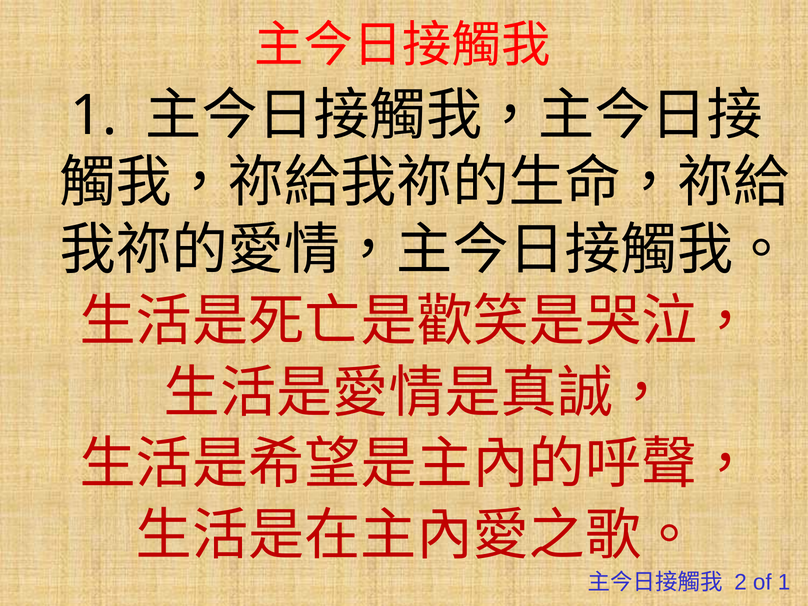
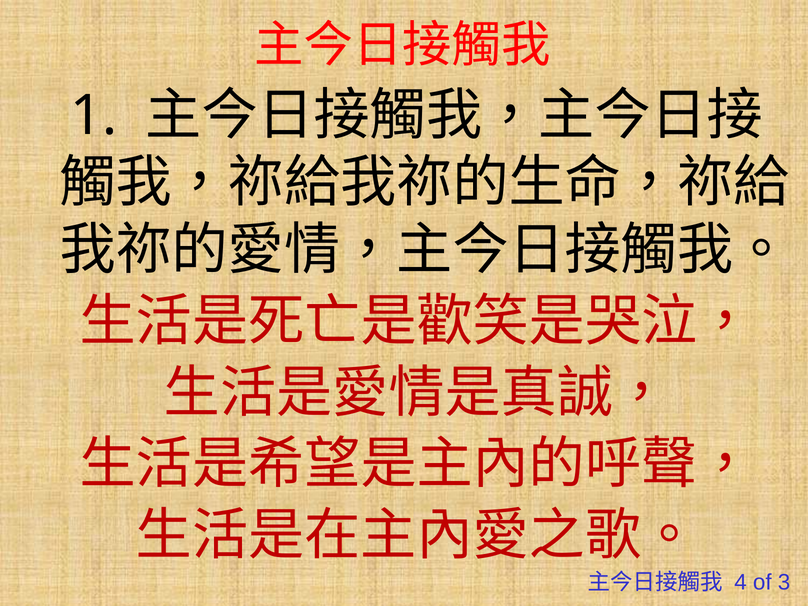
2: 2 -> 4 (741, 582)
of 1: 1 -> 3 (784, 582)
